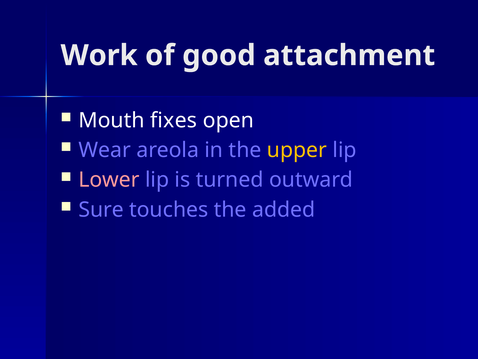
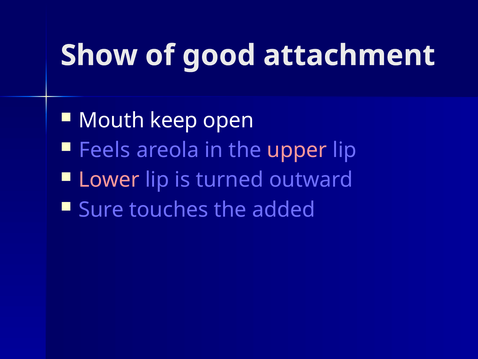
Work: Work -> Show (99, 55)
fixes: fixes -> keep (174, 120)
Wear: Wear -> Feels (105, 150)
upper colour: yellow -> pink (297, 150)
